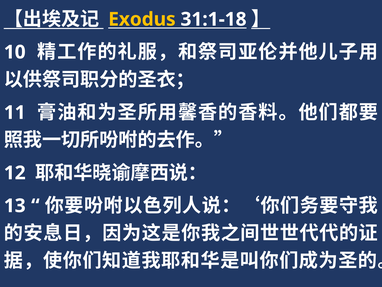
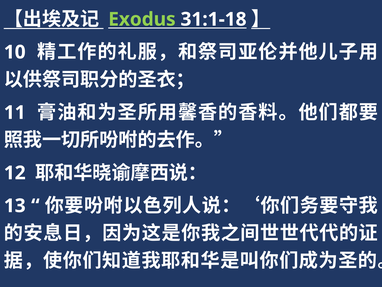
Exodus colour: yellow -> light green (142, 19)
